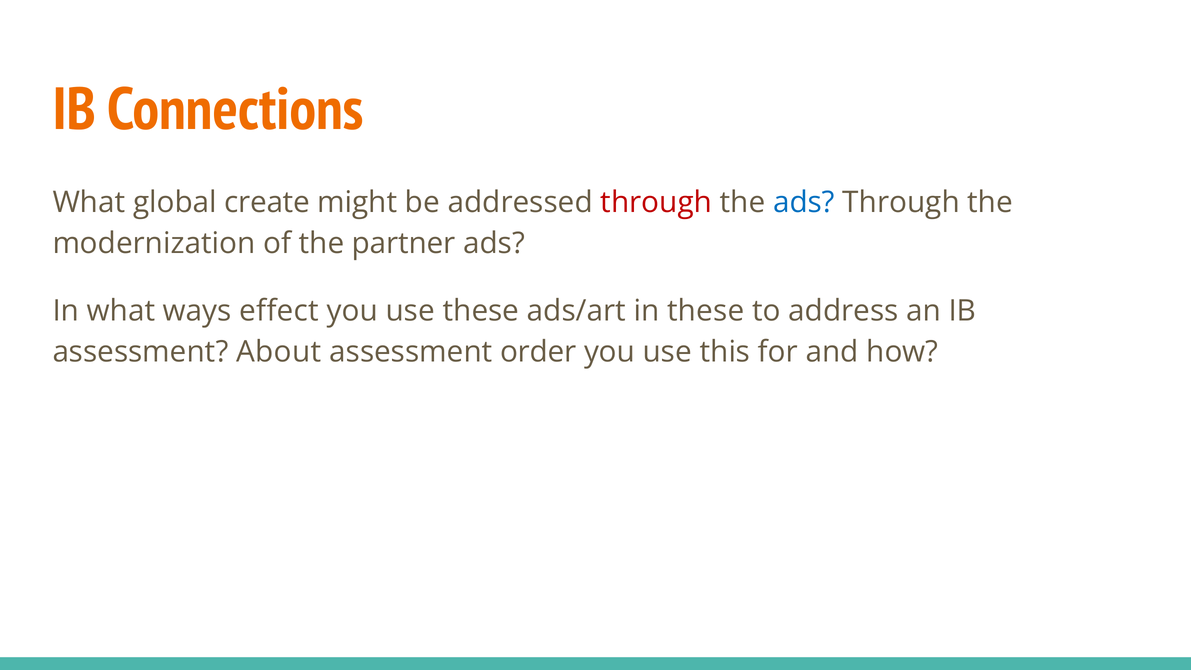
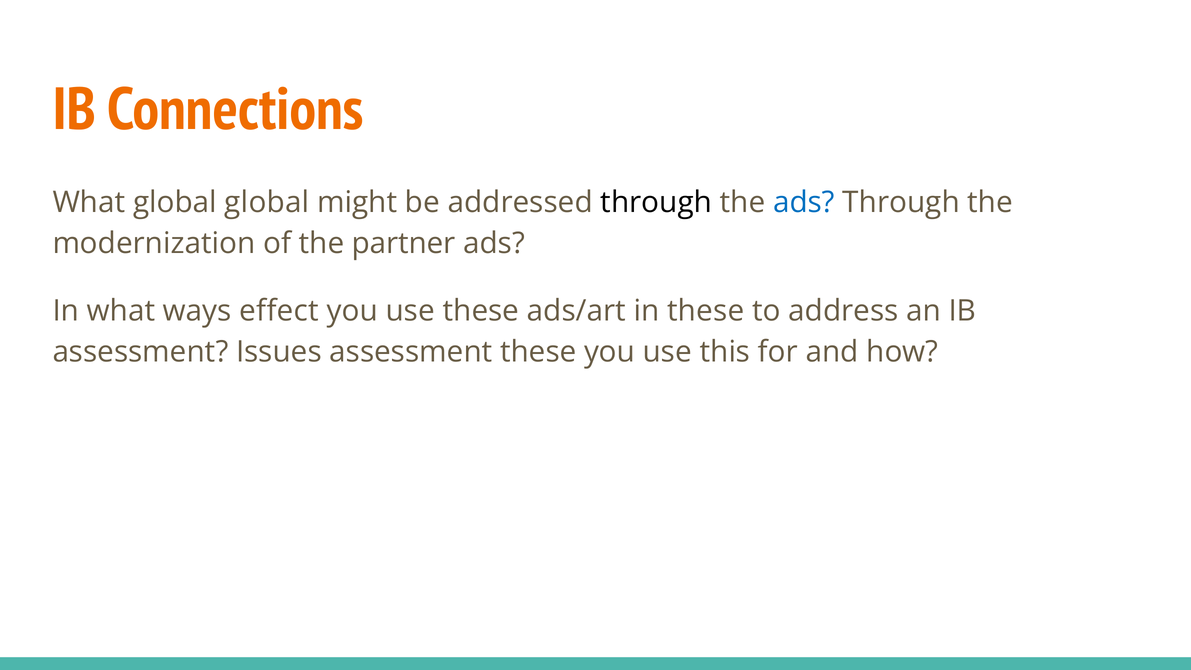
global create: create -> global (267, 202)
through colour: red -> black (656, 202)
About: About -> Issues (279, 352)
assessment order: order -> these (538, 352)
